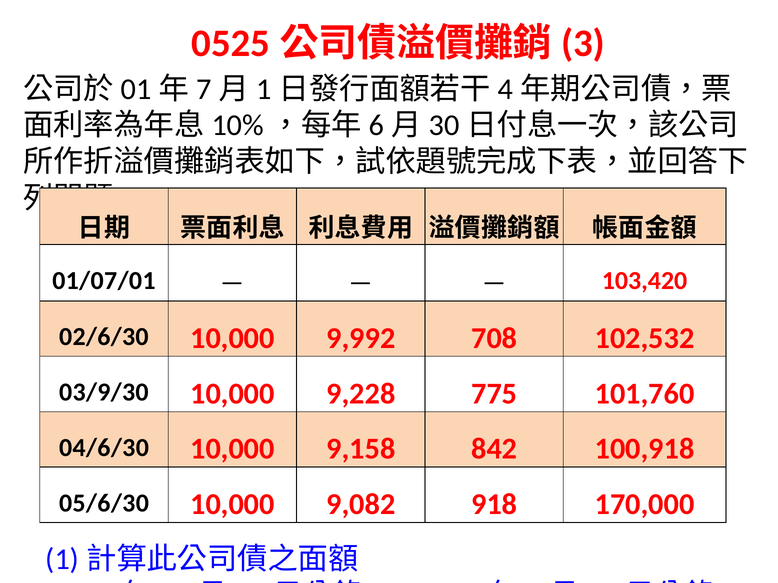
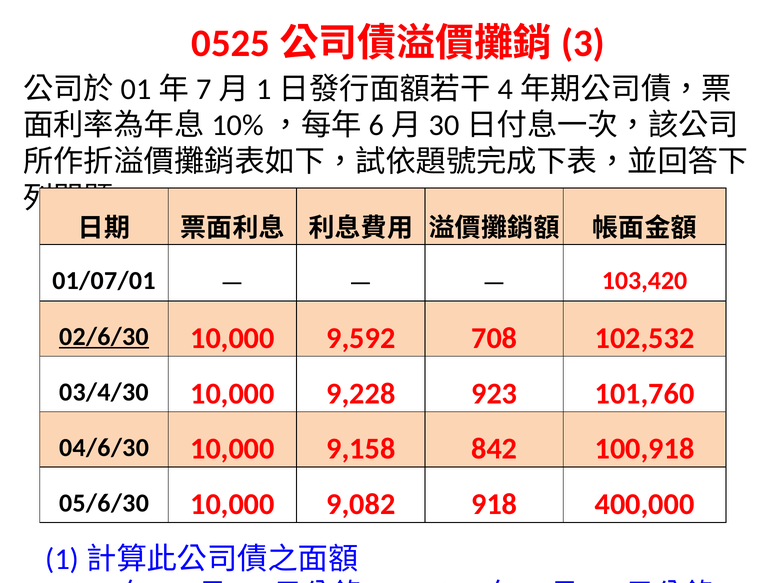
02/6/30 underline: none -> present (104, 337)
9,992: 9,992 -> 9,592 (361, 338)
03/9/30: 03/9/30 -> 03/4/30 (104, 392)
775: 775 -> 923 (494, 394)
170,000: 170,000 -> 400,000 (645, 505)
